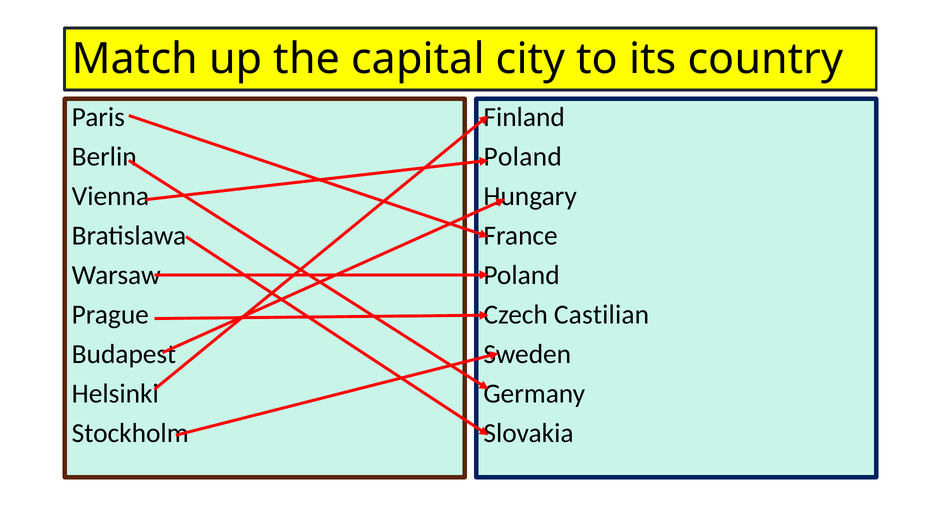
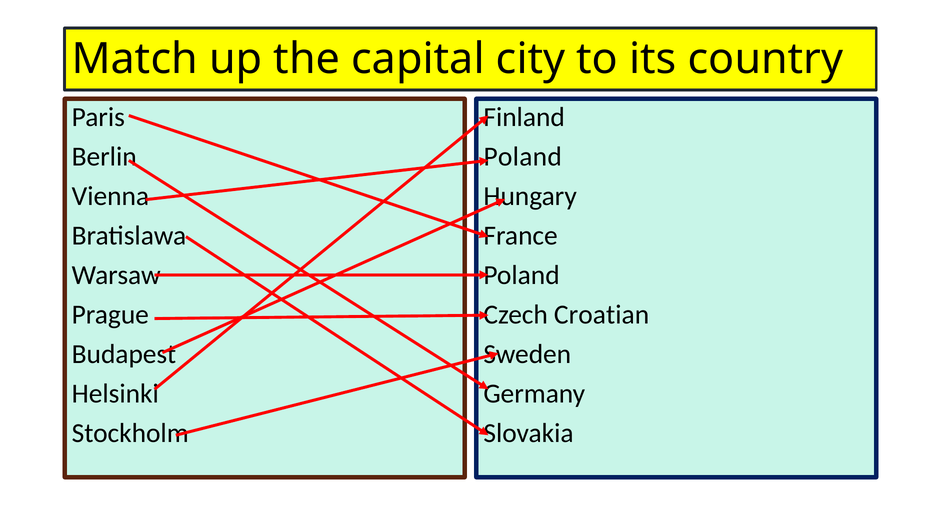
Castilian: Castilian -> Croatian (602, 314)
